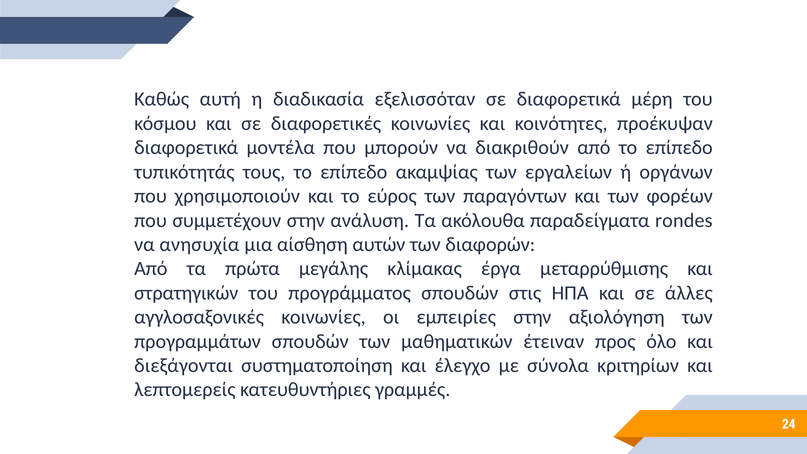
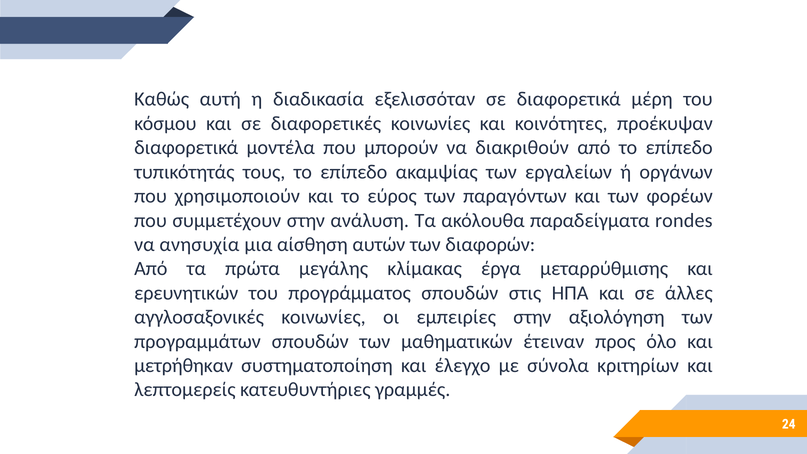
στρατηγικών: στρατηγικών -> ερευνητικών (186, 293)
διεξάγονται: διεξάγονται -> μετρήθηκαν (184, 366)
